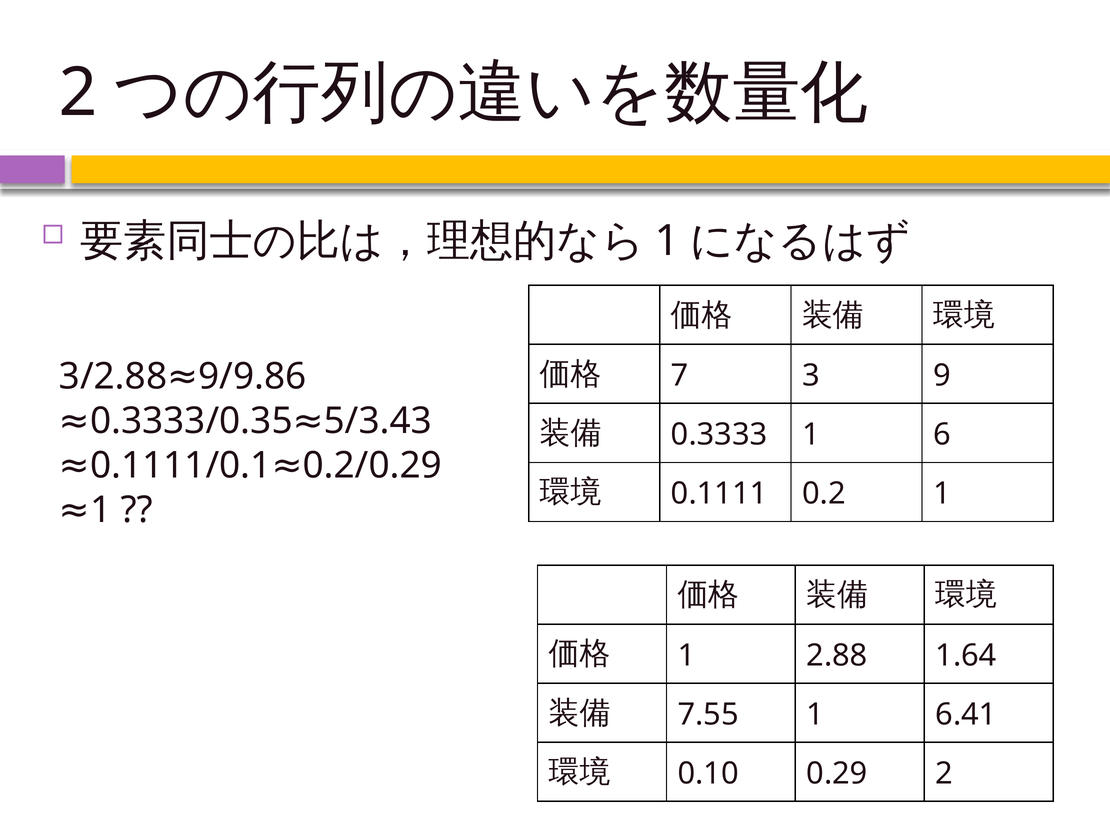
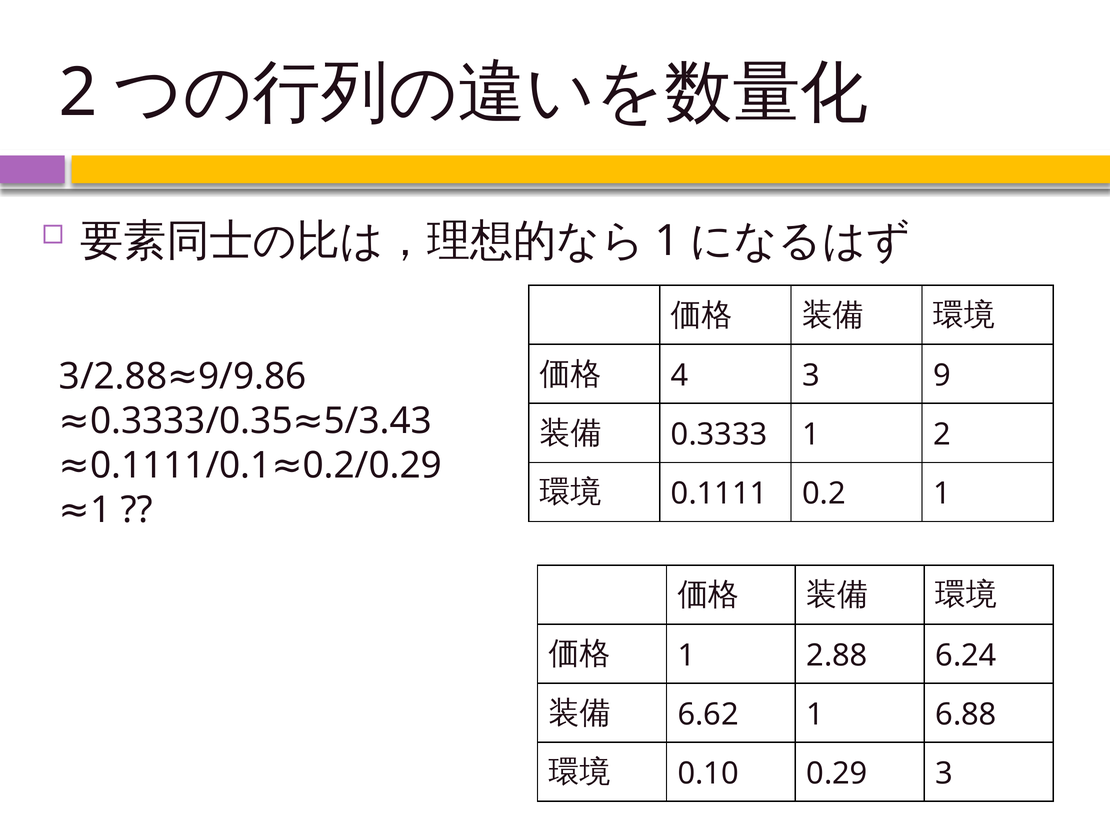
7: 7 -> 4 (680, 375)
1 6: 6 -> 2 (942, 434)
1.64: 1.64 -> 6.24 (966, 655)
7.55: 7.55 -> 6.62 (708, 714)
6.41: 6.41 -> 6.88 (966, 714)
0.29 2: 2 -> 3 (944, 773)
